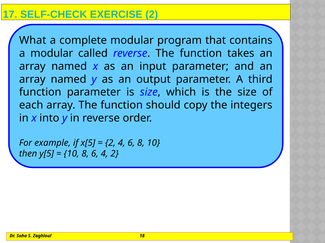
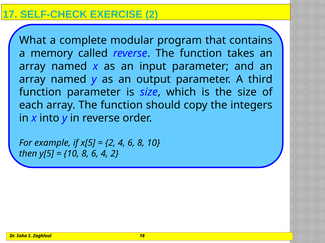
a modular: modular -> memory (52, 53)
